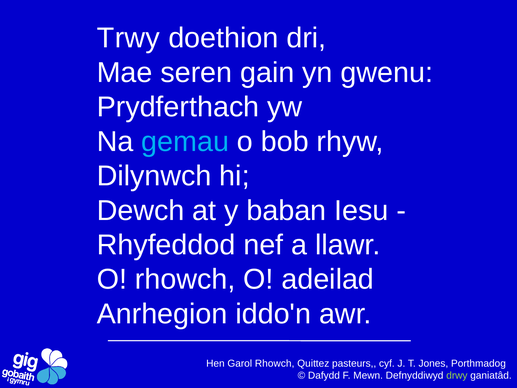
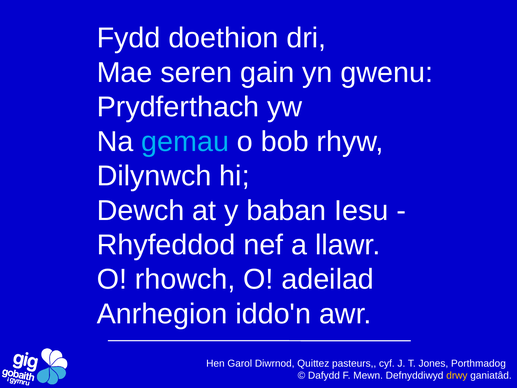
Trwy: Trwy -> Fydd (129, 38)
Garol Rhowch: Rhowch -> Diwrnod (275, 363)
drwy colour: light green -> yellow (457, 375)
